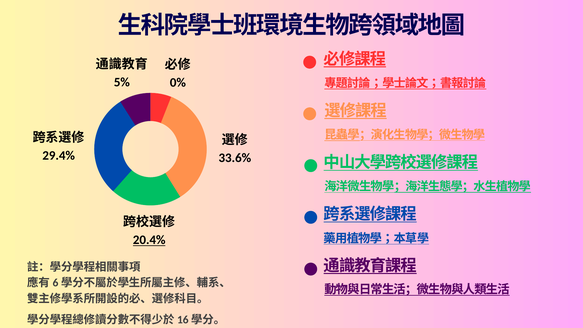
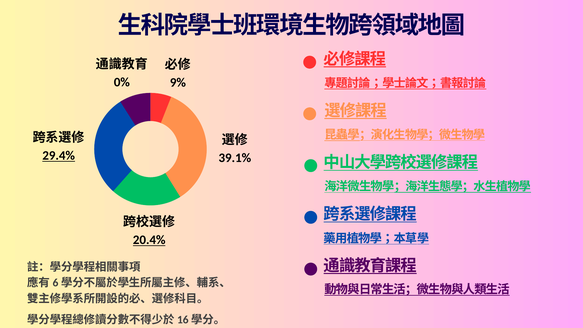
5%: 5% -> 0% (122, 82)
0%: 0% -> 9% (178, 83)
29.4% underline: none -> present (59, 156)
33.6%: 33.6% -> 39.1% (235, 158)
